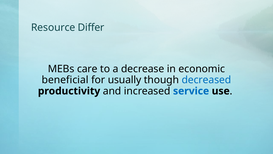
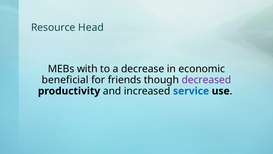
Differ: Differ -> Head (91, 28)
care: care -> with (87, 69)
usually: usually -> friends (125, 80)
decreased colour: blue -> purple (206, 80)
